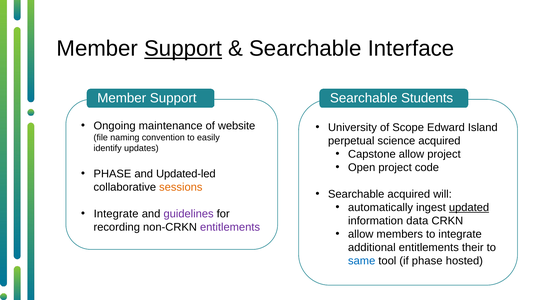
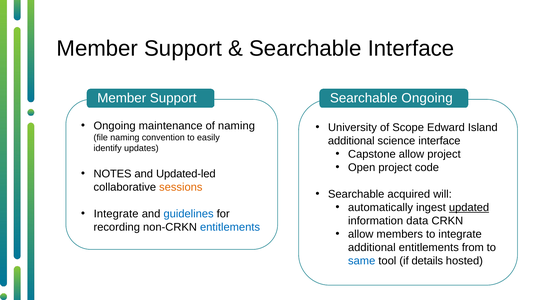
Support underline: present -> none (183, 49)
Searchable Students: Students -> Ongoing (427, 98)
of website: website -> naming (236, 126)
perpetual: perpetual -> additional (351, 141)
science acquired: acquired -> interface (439, 141)
PHASE: PHASE -> NOTES (113, 174)
guidelines colour: purple -> blue (189, 214)
entitlements colour: purple -> blue (230, 227)
their: their -> from (473, 248)
if phase: phase -> details (427, 261)
